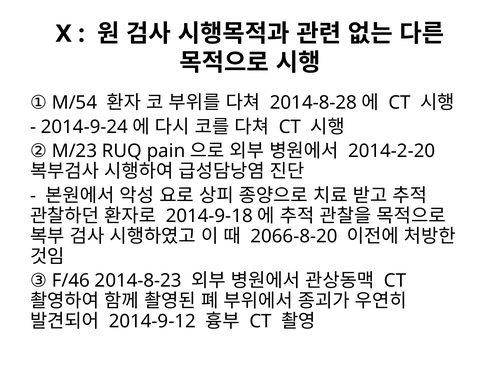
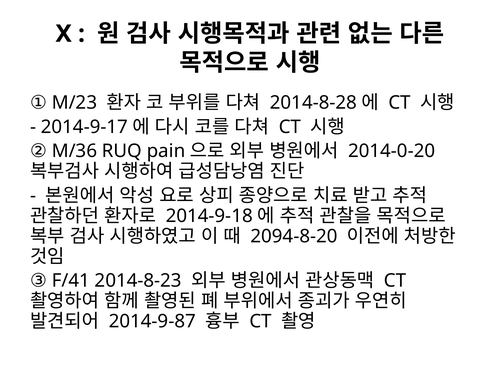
M/54: M/54 -> M/23 (74, 103)
2014-9-24: 2014-9-24 -> 2014-9-17 (84, 127)
M/23: M/23 -> M/36 (74, 151)
2014-2-20: 2014-2-20 -> 2014-0-20 (392, 151)
2066-8-20: 2066-8-20 -> 2094-8-20 (294, 236)
F/46: F/46 -> F/41 (71, 281)
2014-9-12: 2014-9-12 -> 2014-9-87 (152, 321)
